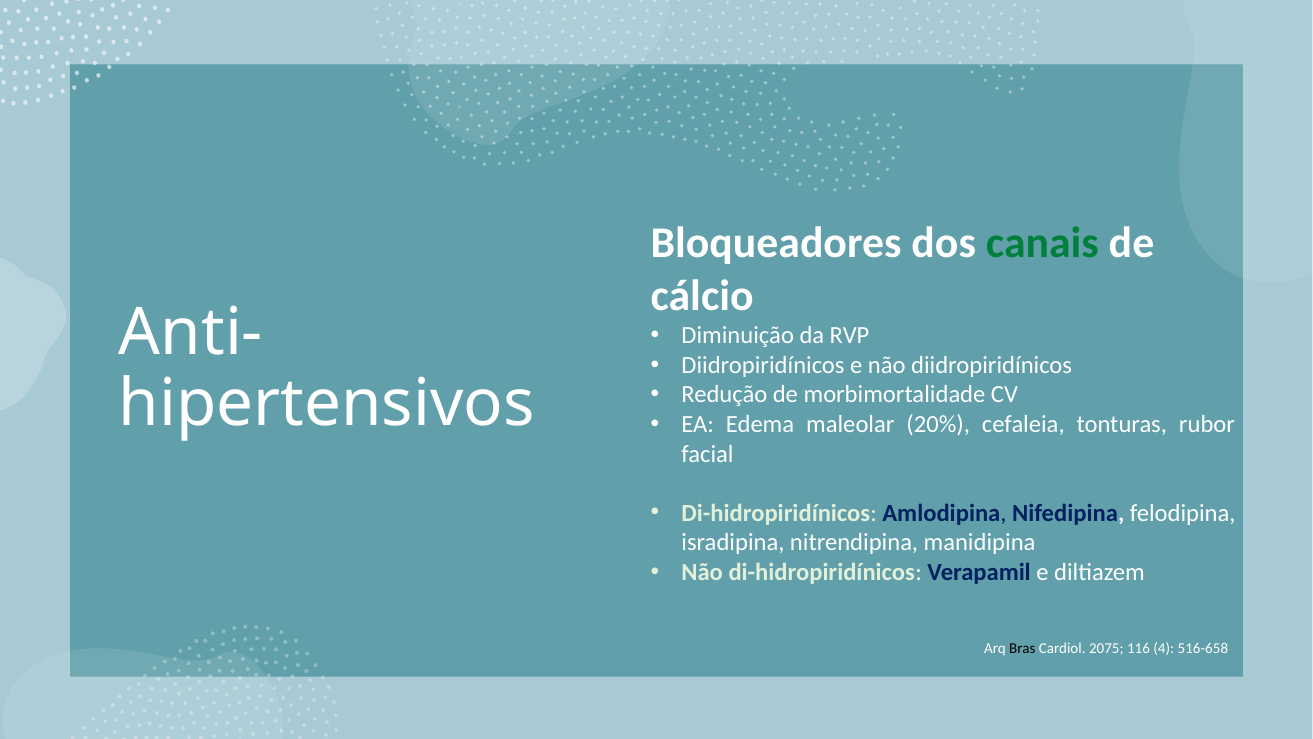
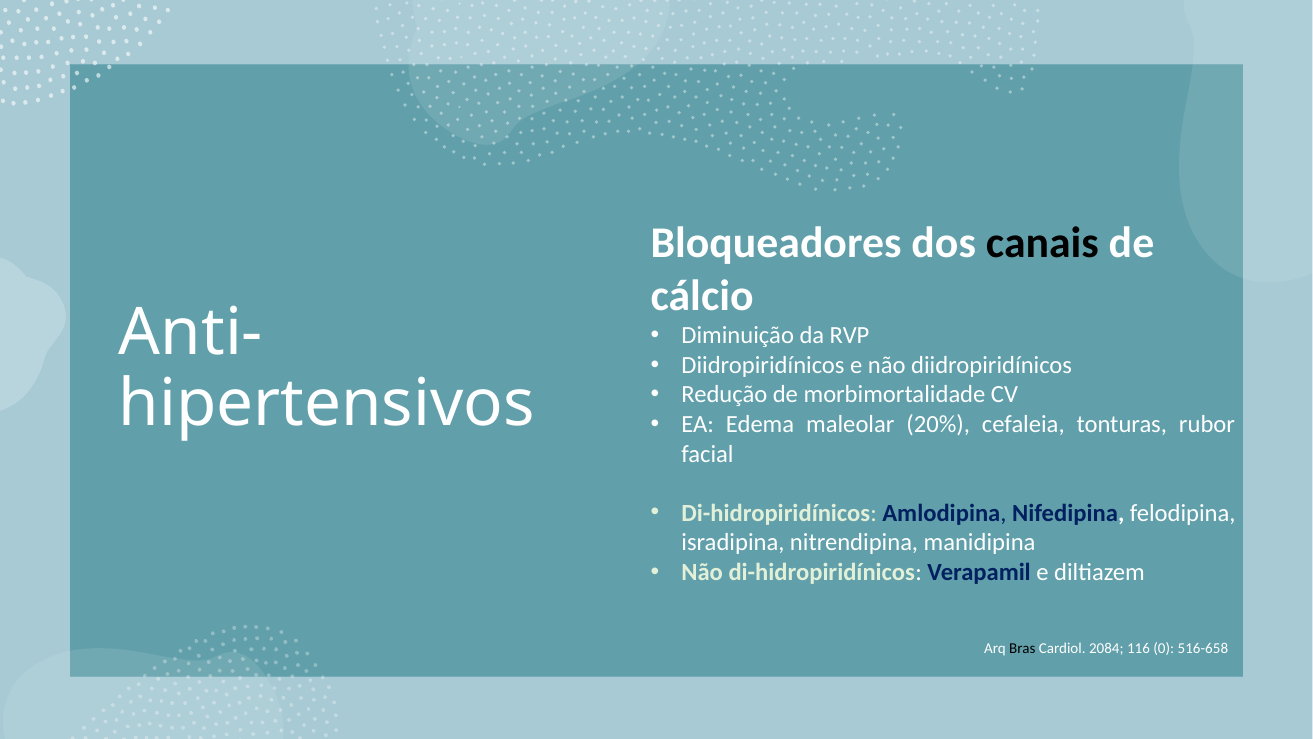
canais colour: green -> black (1042, 243)
2075: 2075 -> 2084 (1106, 648)
4: 4 -> 0 (1164, 648)
